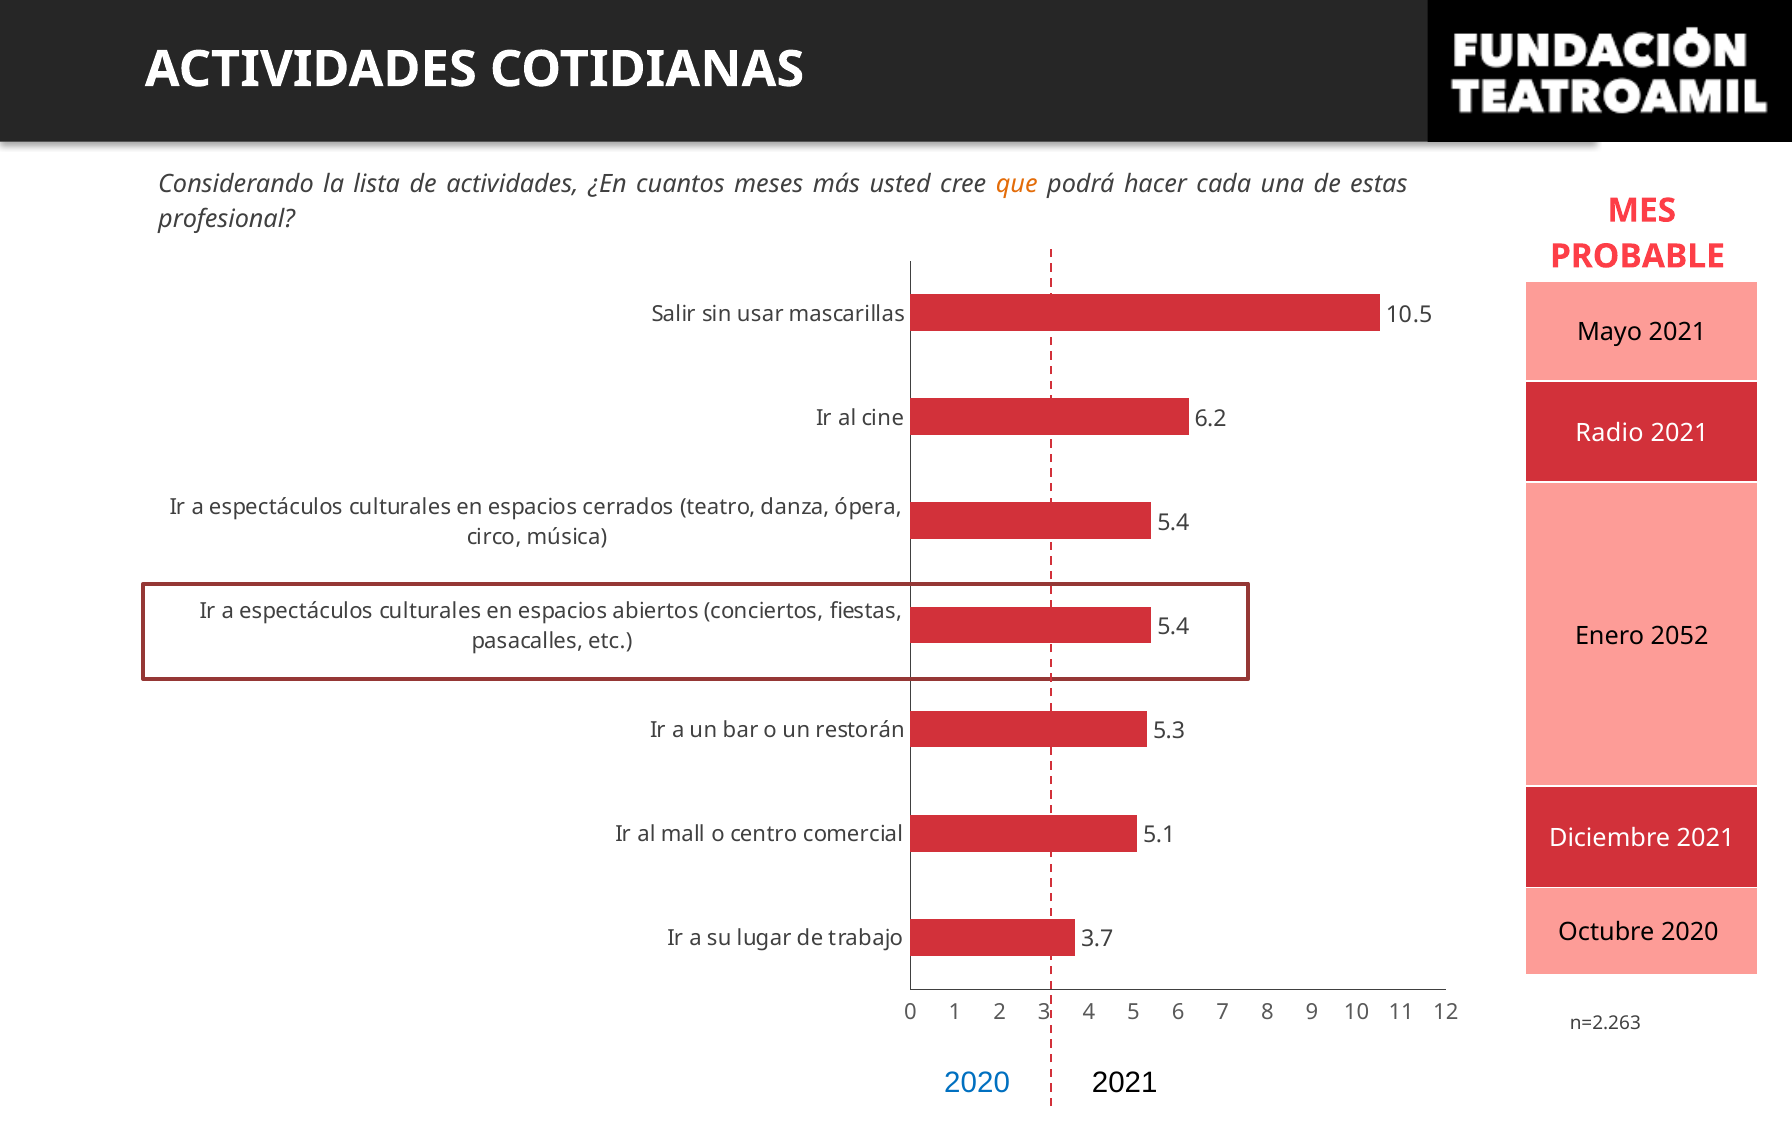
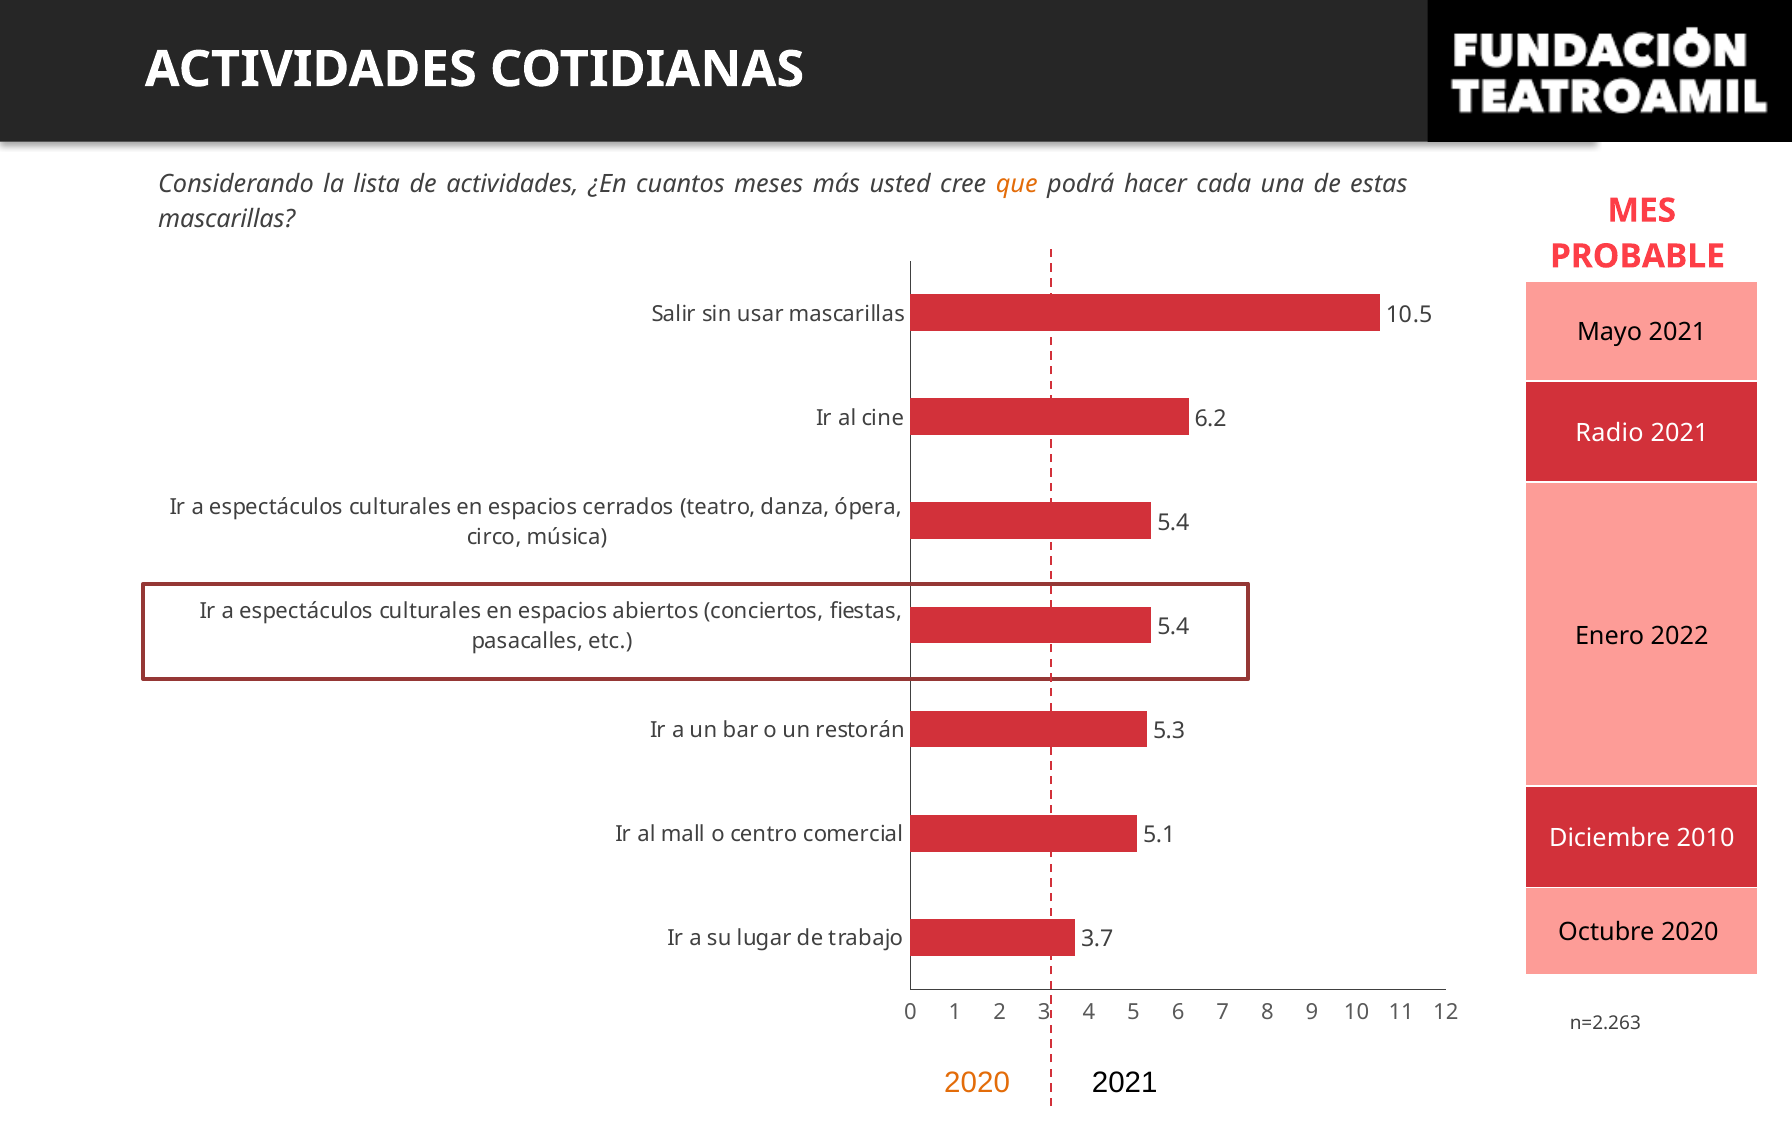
profesional: profesional -> mascarillas (227, 219)
2052: 2052 -> 2022 (1680, 636)
Diciembre 2021: 2021 -> 2010 (1706, 838)
2020 colour: blue -> orange (977, 1083)
